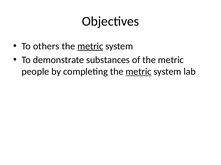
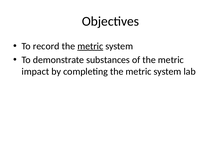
others: others -> record (46, 46)
people: people -> impact (35, 72)
metric underline: present -> none (139, 72)
